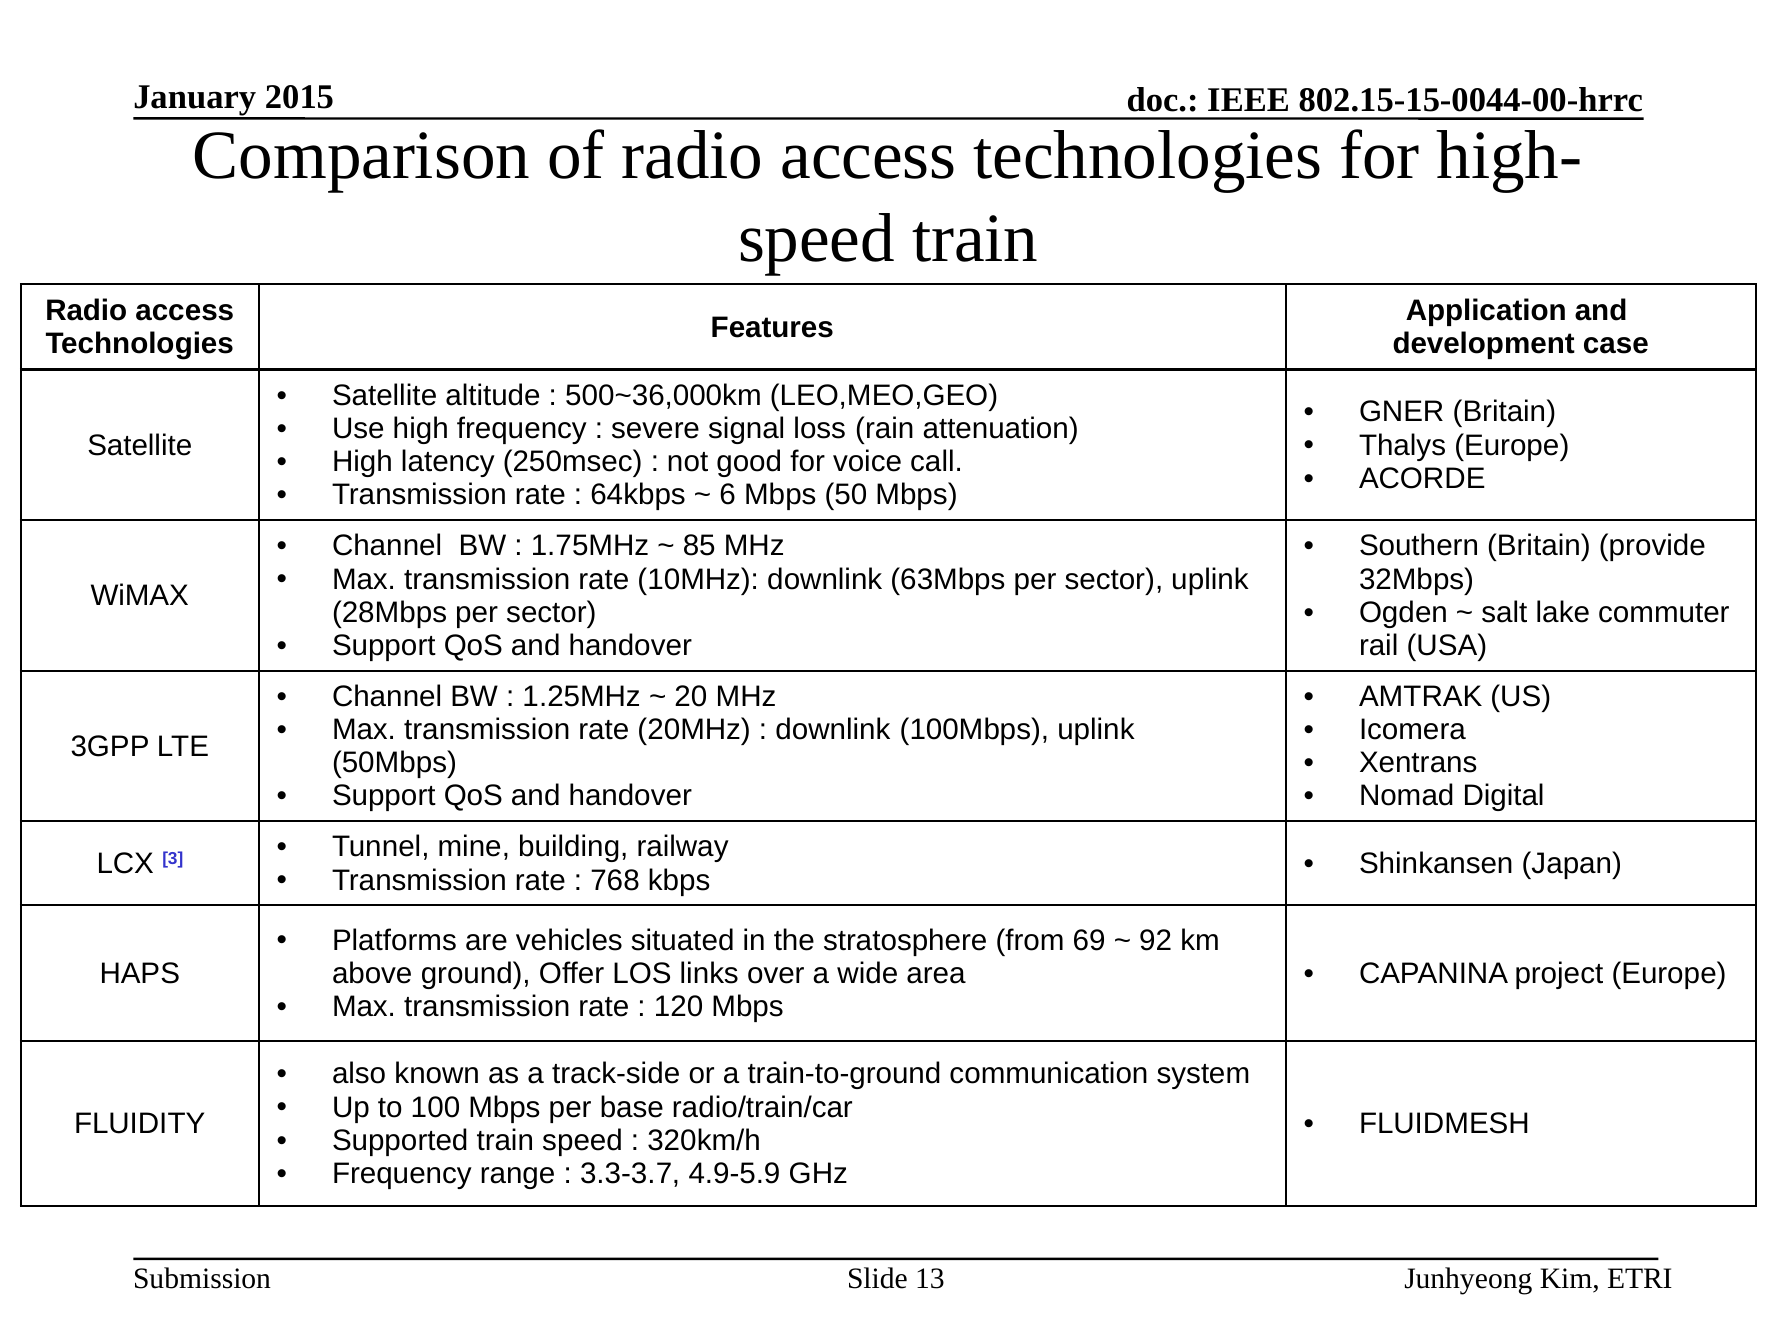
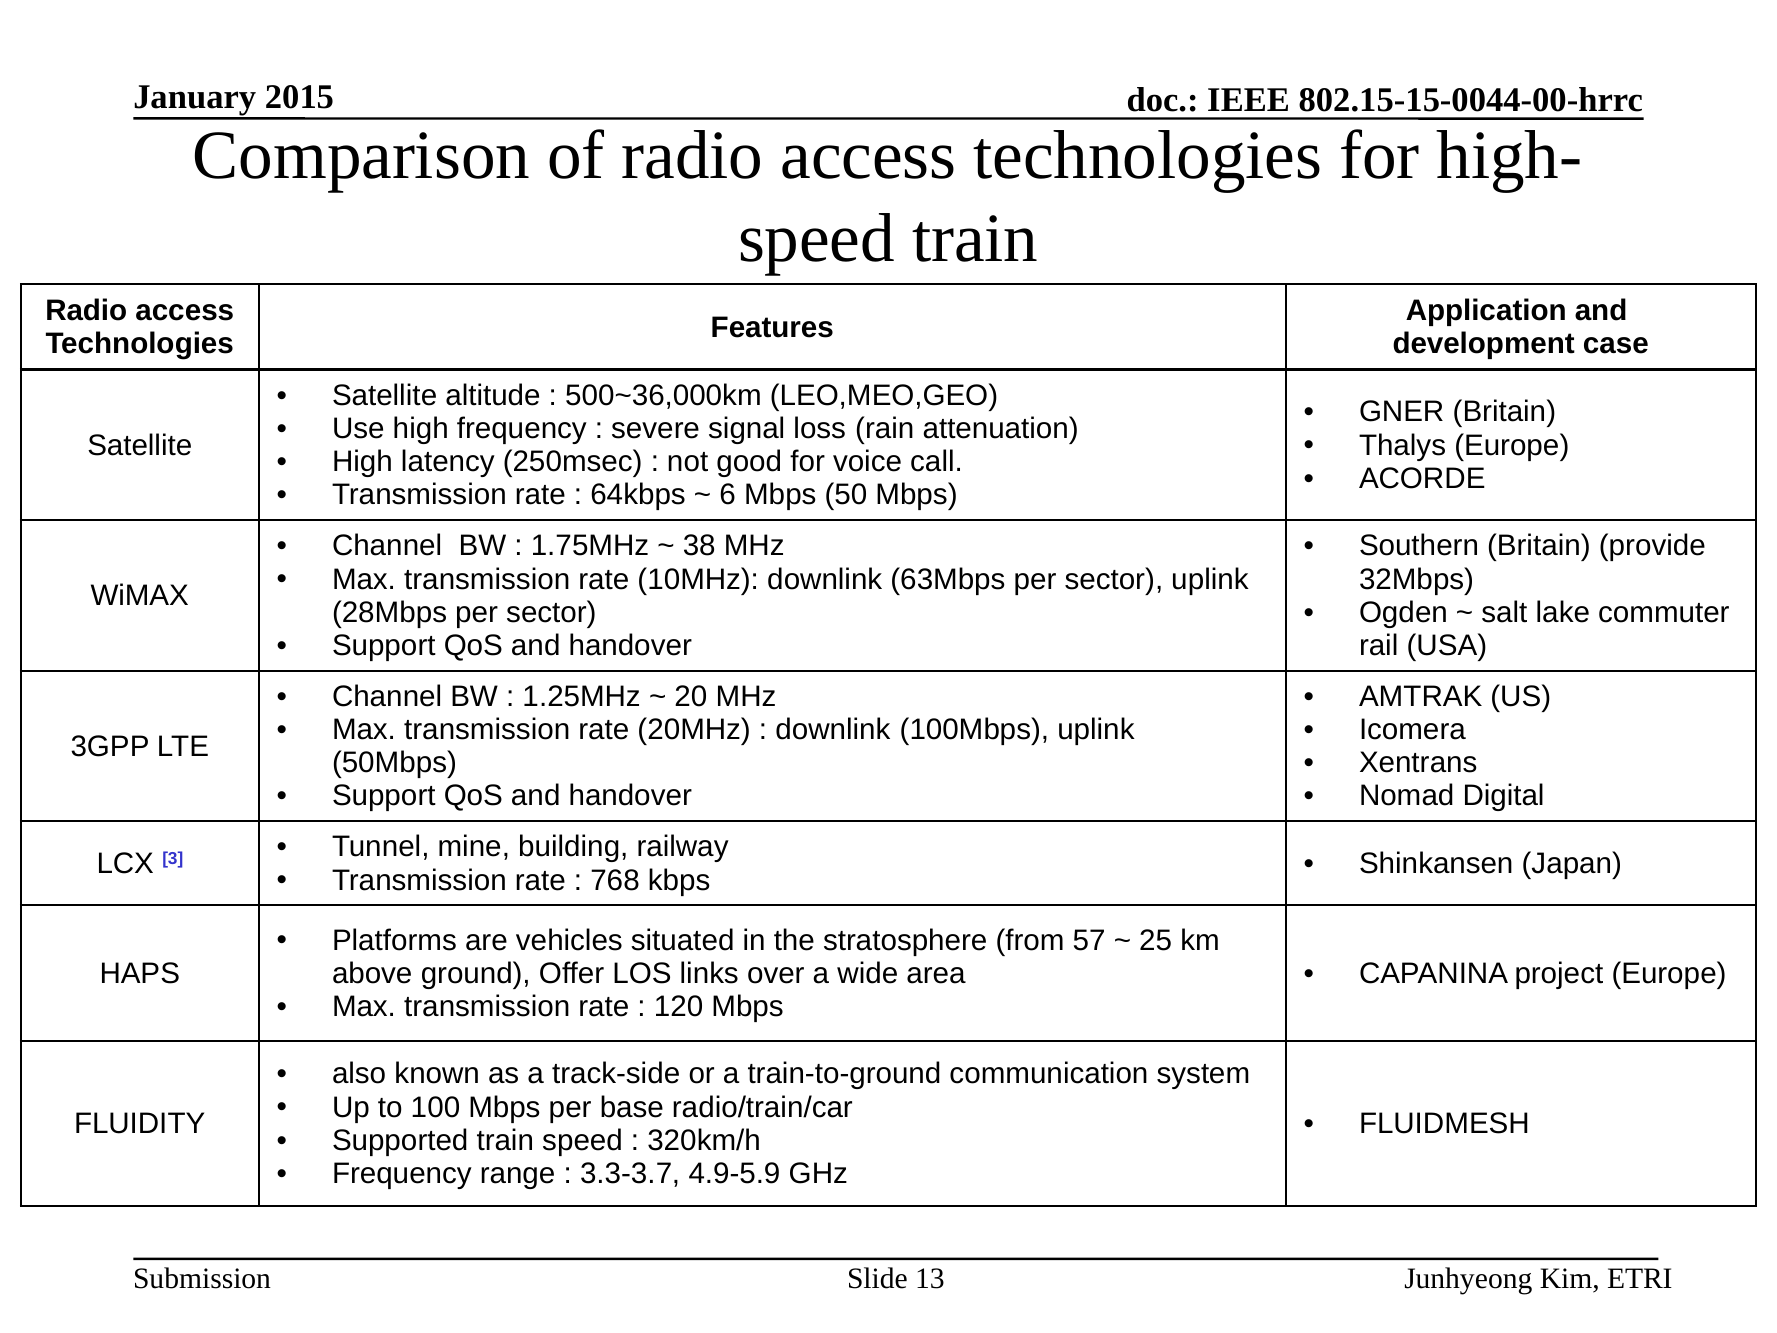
85: 85 -> 38 (699, 546)
69: 69 -> 57 (1089, 940)
92: 92 -> 25 (1156, 940)
